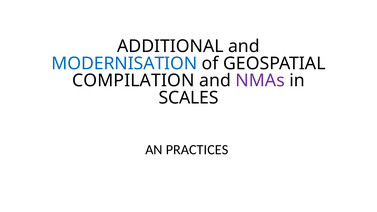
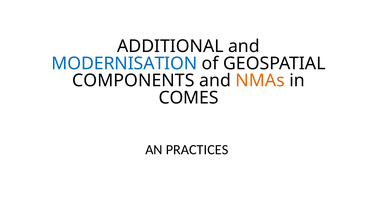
COMPILATION: COMPILATION -> COMPONENTS (133, 81)
NMAs colour: purple -> orange (260, 81)
SCALES: SCALES -> COMES (189, 98)
